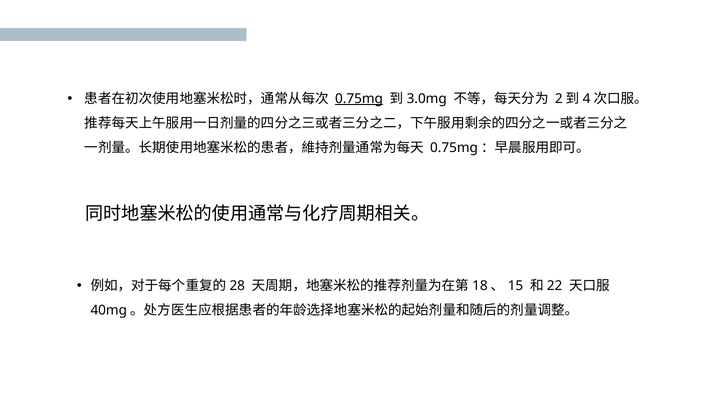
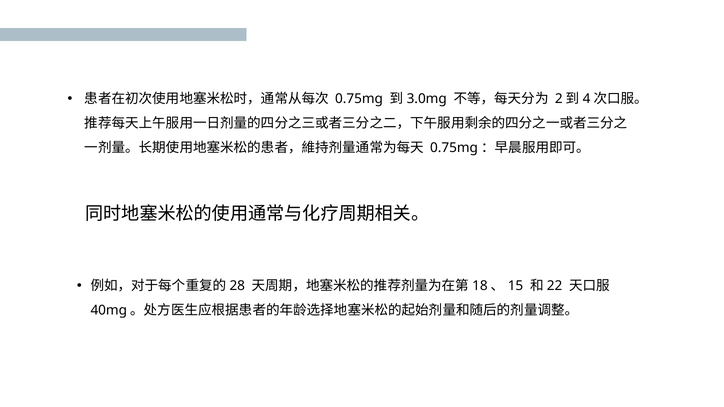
0.75mg underline: present -> none (359, 99)
